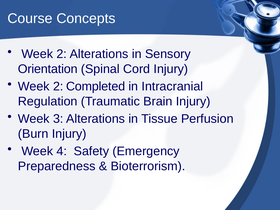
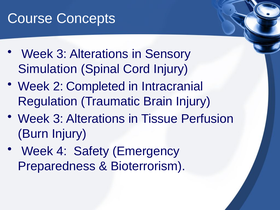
2: 2 -> 3 (62, 54)
Orientation: Orientation -> Simulation (48, 69)
